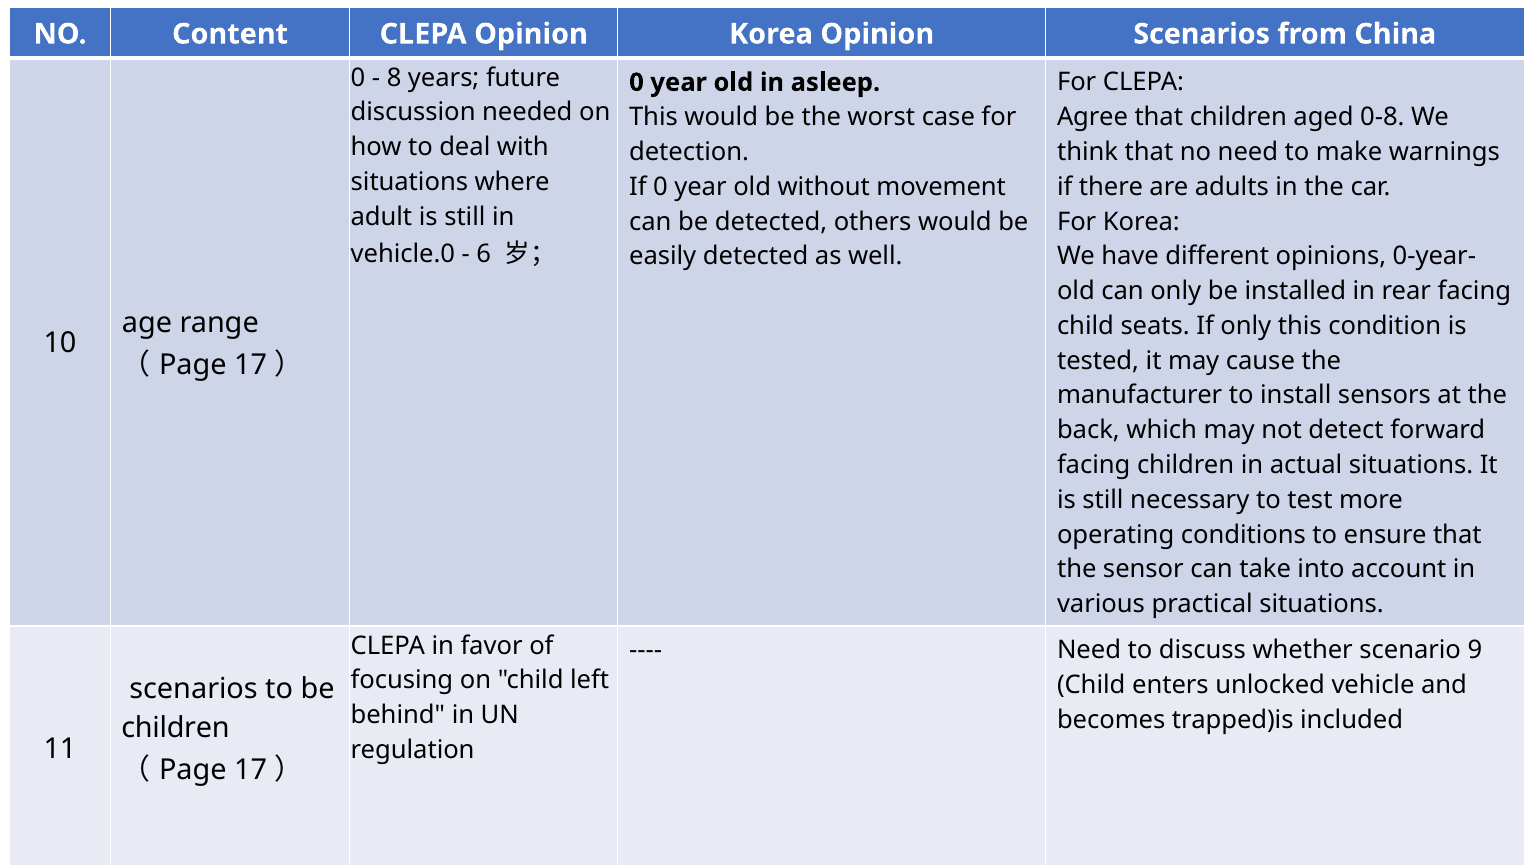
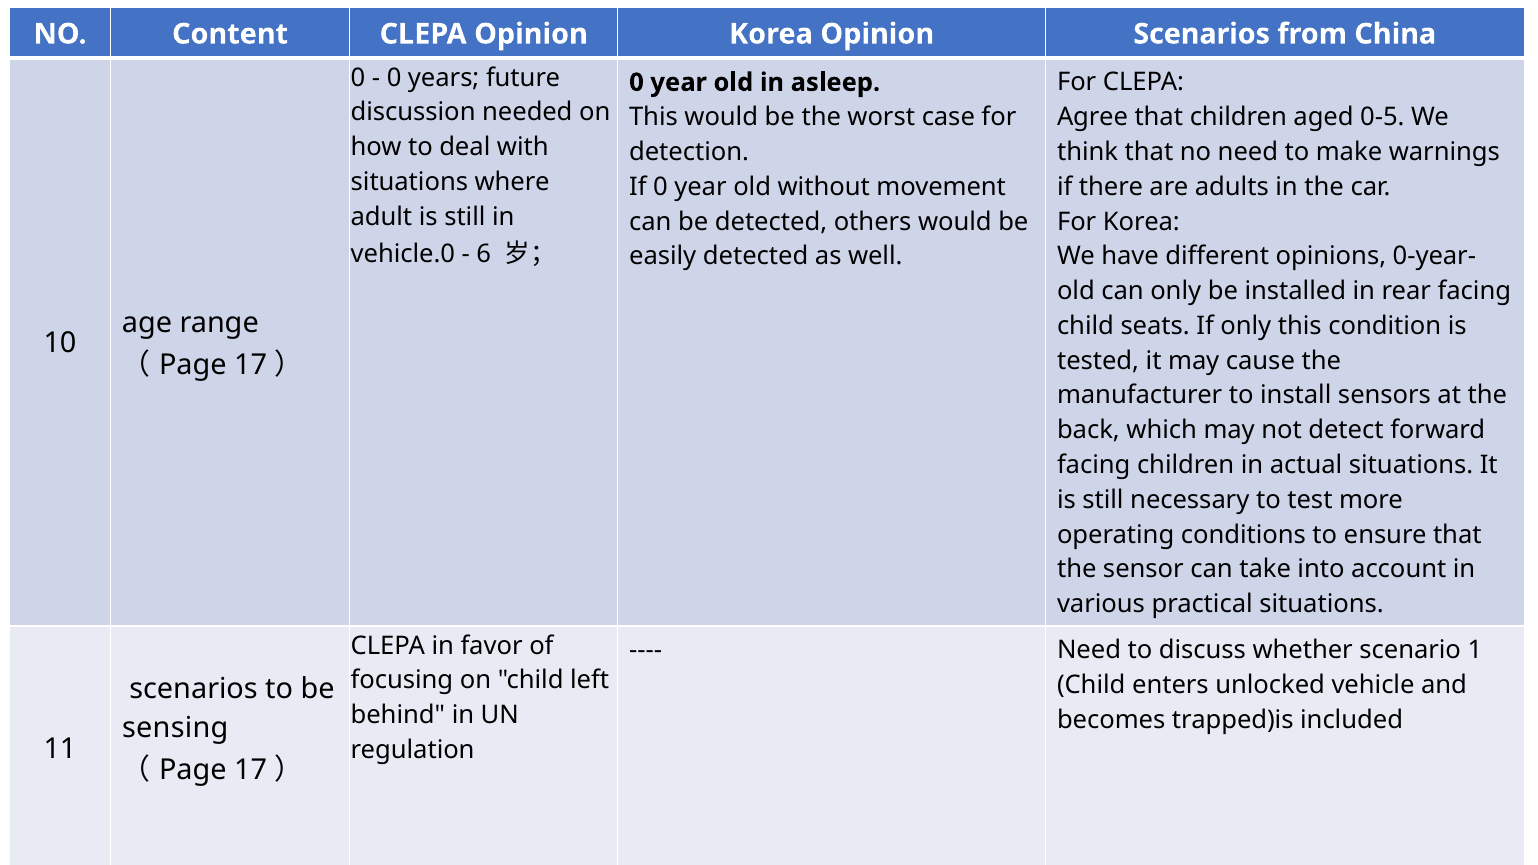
8: 8 -> 0 (394, 78)
0-8: 0-8 -> 0-5 (1382, 117)
9: 9 -> 1 (1475, 651)
children: children -> sensing (175, 728)
